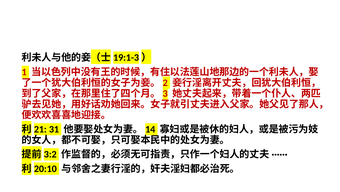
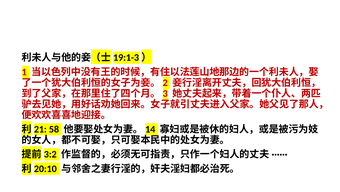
31: 31 -> 58 (54, 129)
